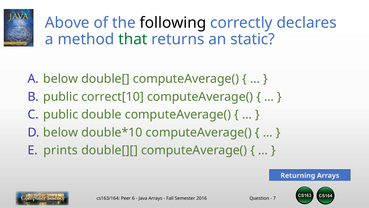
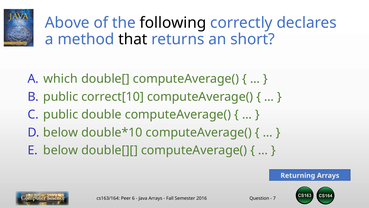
that colour: green -> black (133, 39)
static: static -> short (253, 39)
A below: below -> which (61, 79)
prints: prints -> below (61, 150)
